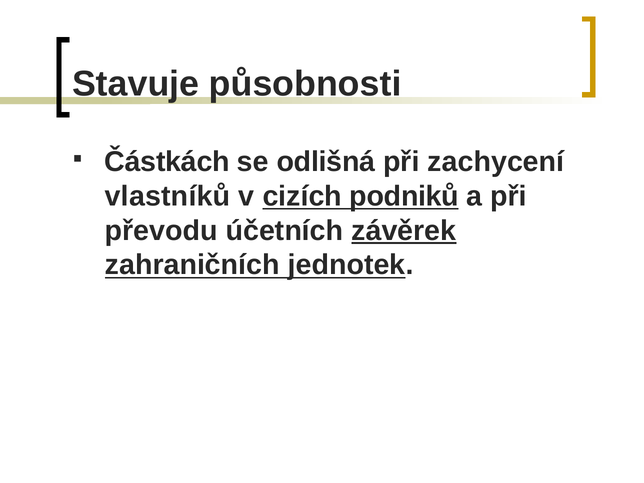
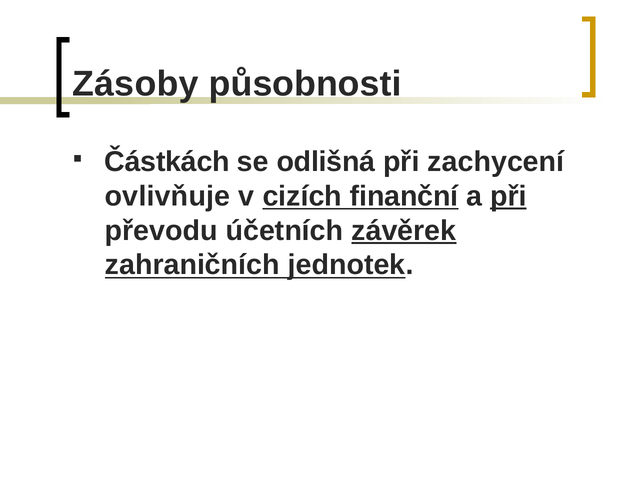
Stavuje: Stavuje -> Zásoby (135, 84)
vlastníků: vlastníků -> ovlivňuje (168, 196)
podniků: podniků -> finanční (404, 196)
při underline: none -> present (508, 196)
